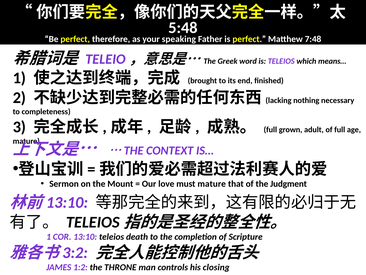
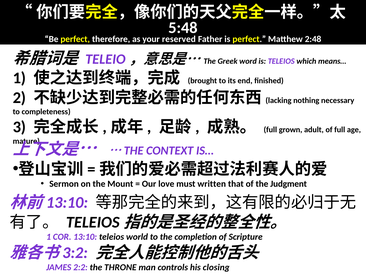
speaking: speaking -> reserved (179, 39)
7:48: 7:48 -> 2:48 (313, 39)
must mature: mature -> written (212, 184)
death: death -> world (137, 236)
1:2: 1:2 -> 2:2 (80, 267)
